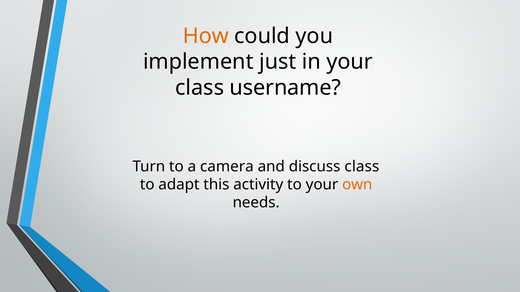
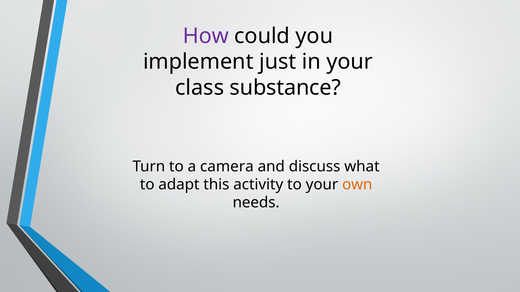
How colour: orange -> purple (206, 36)
username: username -> substance (285, 88)
discuss class: class -> what (362, 167)
